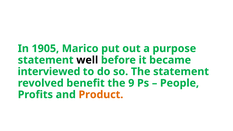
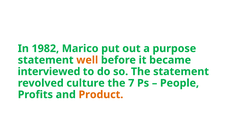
1905: 1905 -> 1982 (45, 49)
well colour: black -> orange (87, 60)
benefit: benefit -> culture (86, 83)
9: 9 -> 7 (131, 83)
